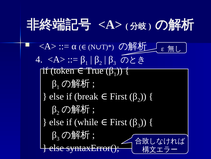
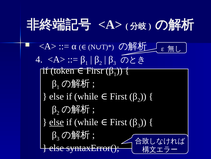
True: True -> Firsr (95, 70)
break: break -> while (86, 96)
else underline: none -> present (57, 122)
